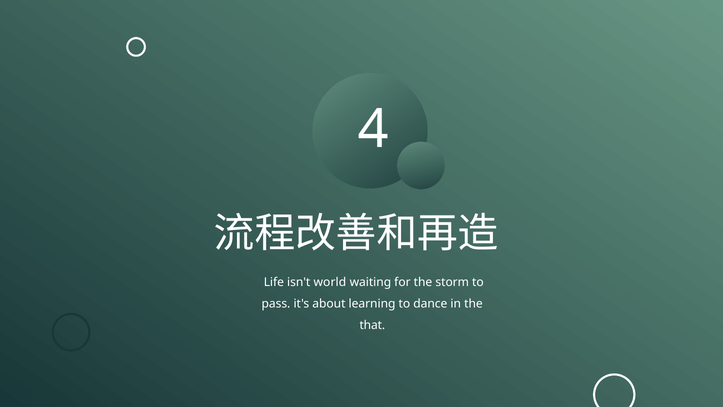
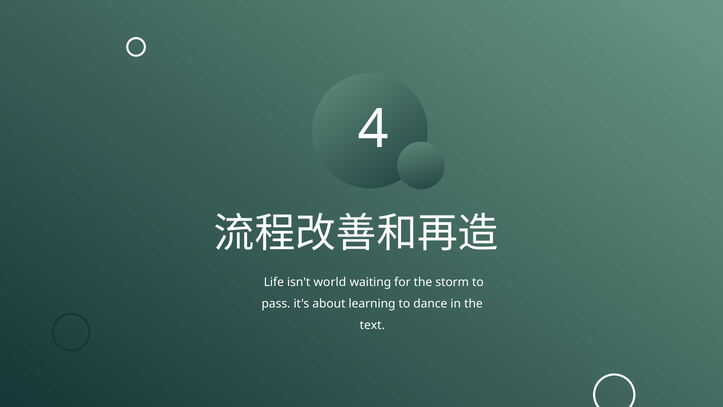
that: that -> text (372, 325)
